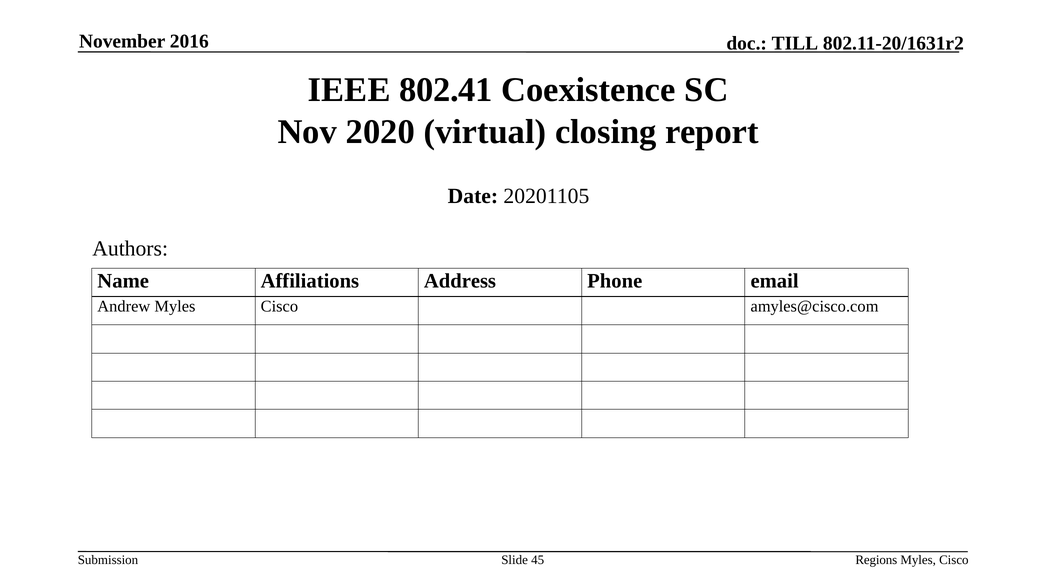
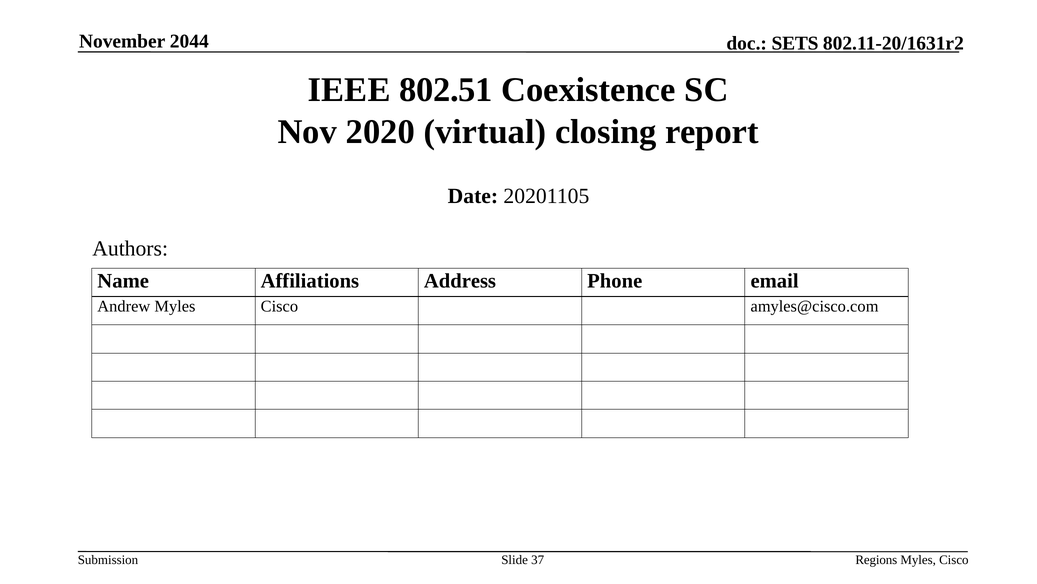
2016: 2016 -> 2044 (189, 41)
TILL: TILL -> SETS (795, 43)
802.41: 802.41 -> 802.51 (446, 90)
45: 45 -> 37 (538, 559)
